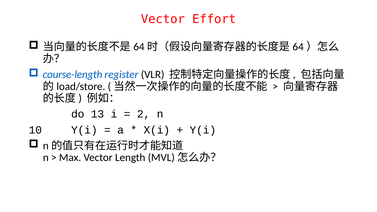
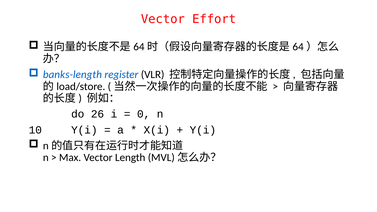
course-length: course-length -> banks-length (72, 75)
13: 13 -> 26 (97, 114)
2: 2 -> 0 (144, 114)
